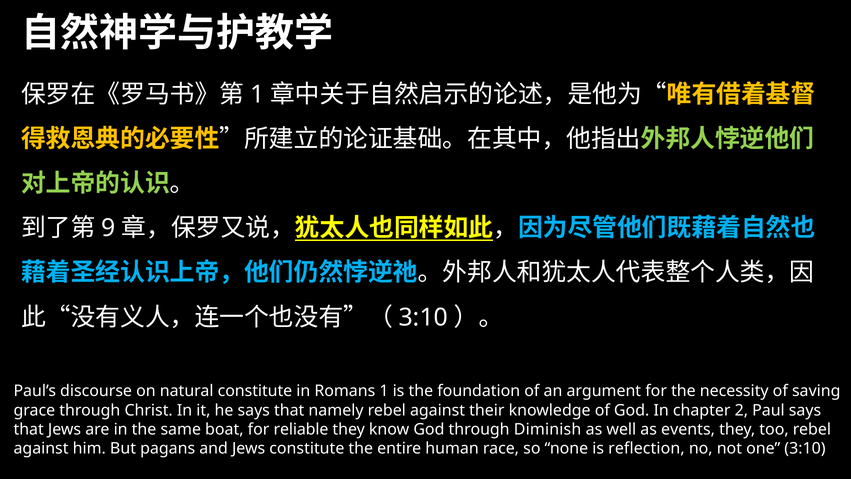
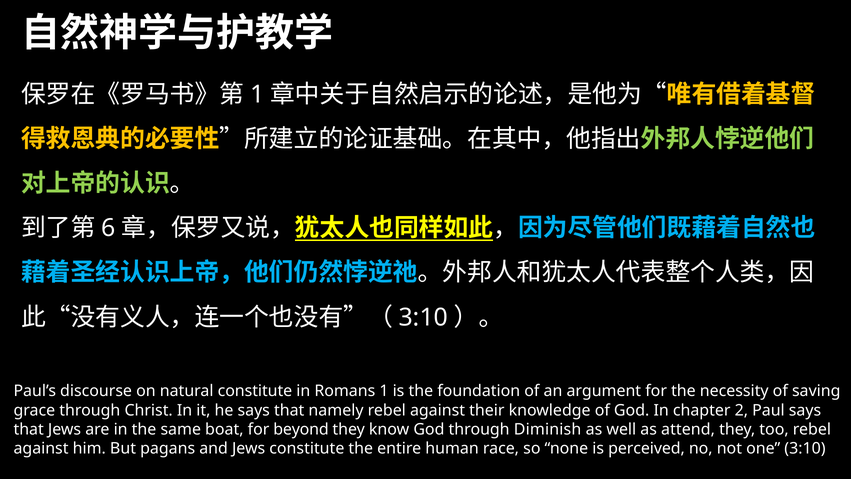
9: 9 -> 6 (108, 228)
reliable: reliable -> beyond (301, 429)
events: events -> attend (688, 429)
reflection: reflection -> perceived (647, 448)
